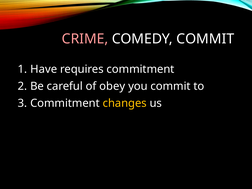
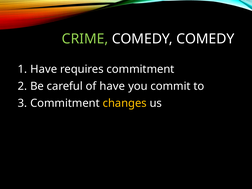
CRIME colour: pink -> light green (85, 39)
COMEDY COMMIT: COMMIT -> COMEDY (205, 39)
of obey: obey -> have (112, 86)
